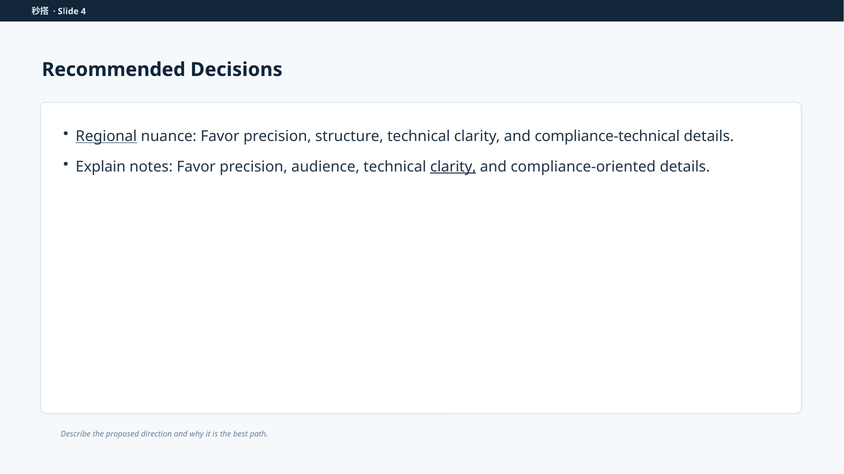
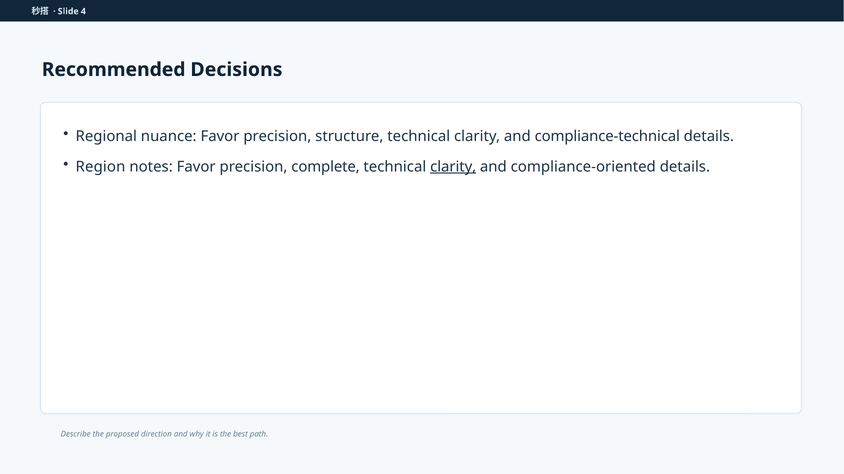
Regional underline: present -> none (106, 137)
Explain: Explain -> Region (101, 167)
audience: audience -> complete (326, 167)
